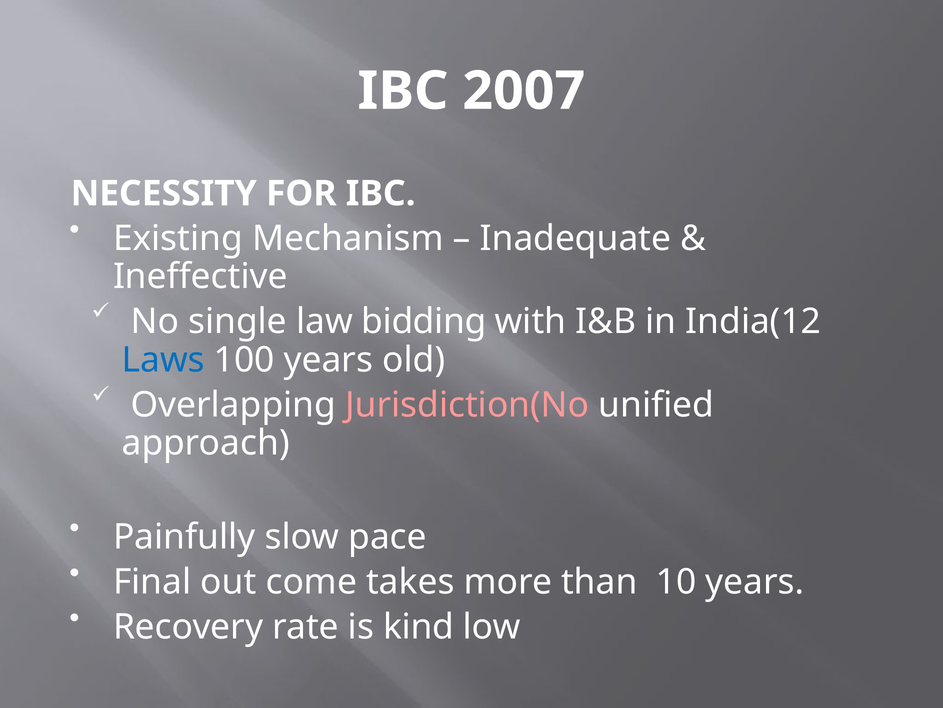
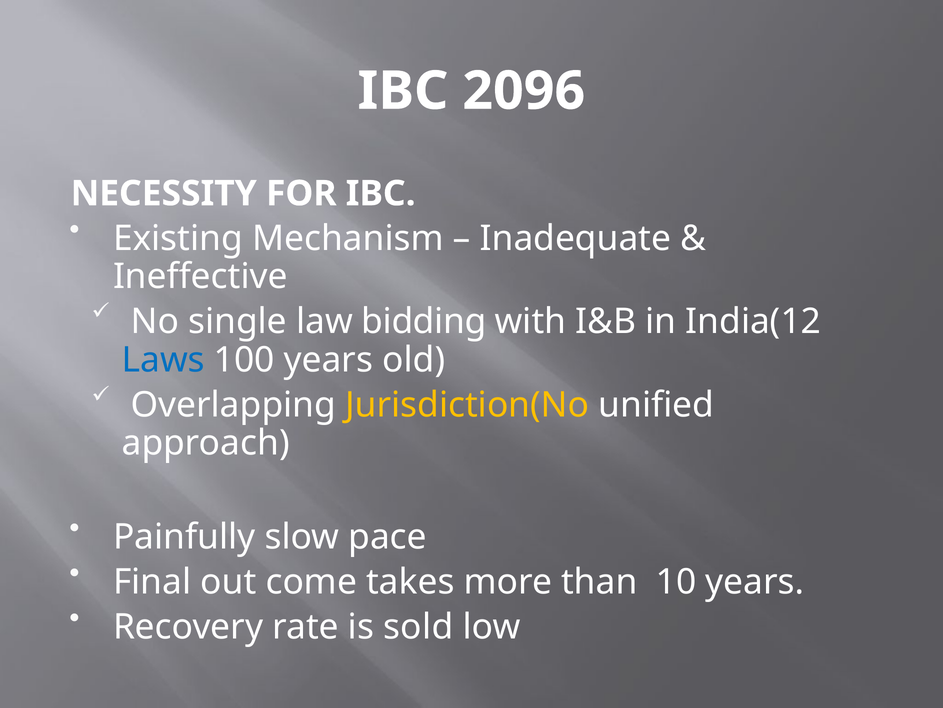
2007: 2007 -> 2096 (524, 91)
Jurisdiction(No colour: pink -> yellow (467, 404)
kind: kind -> sold (418, 626)
